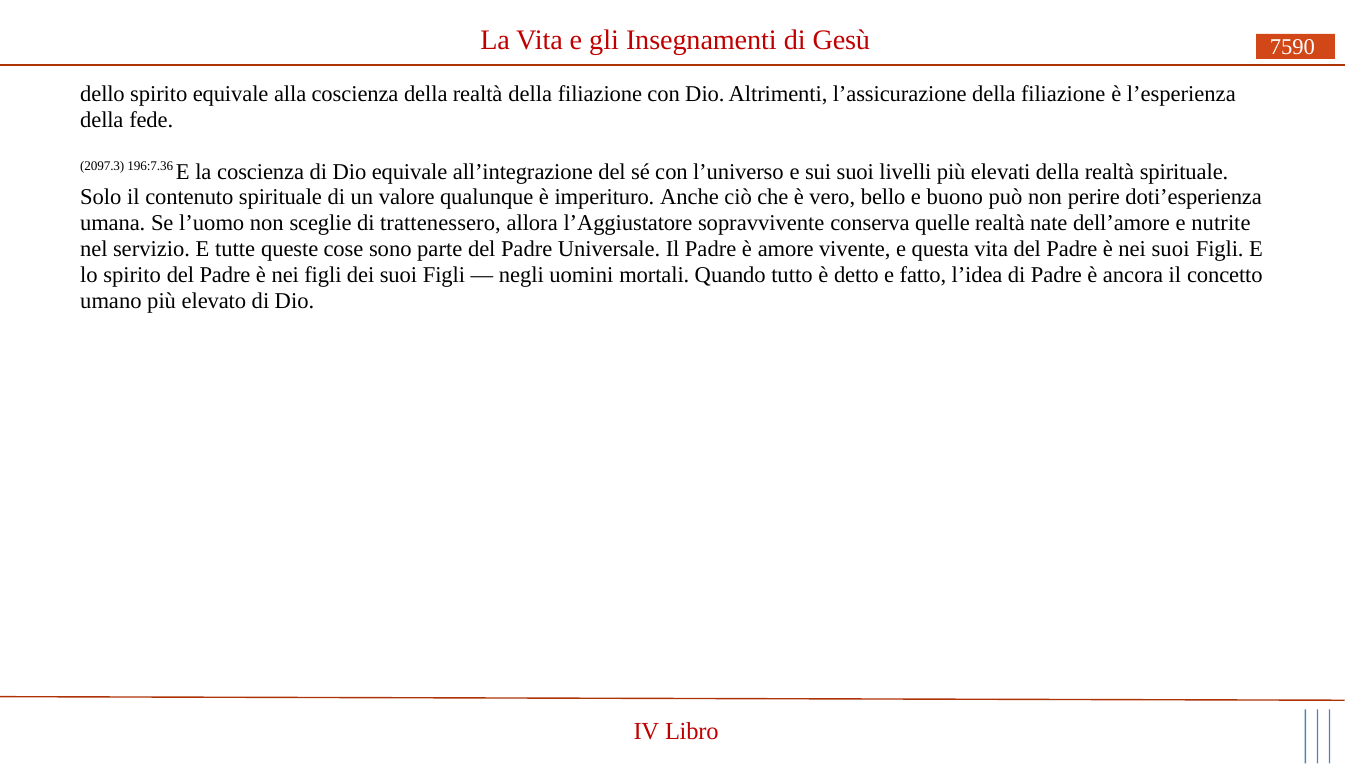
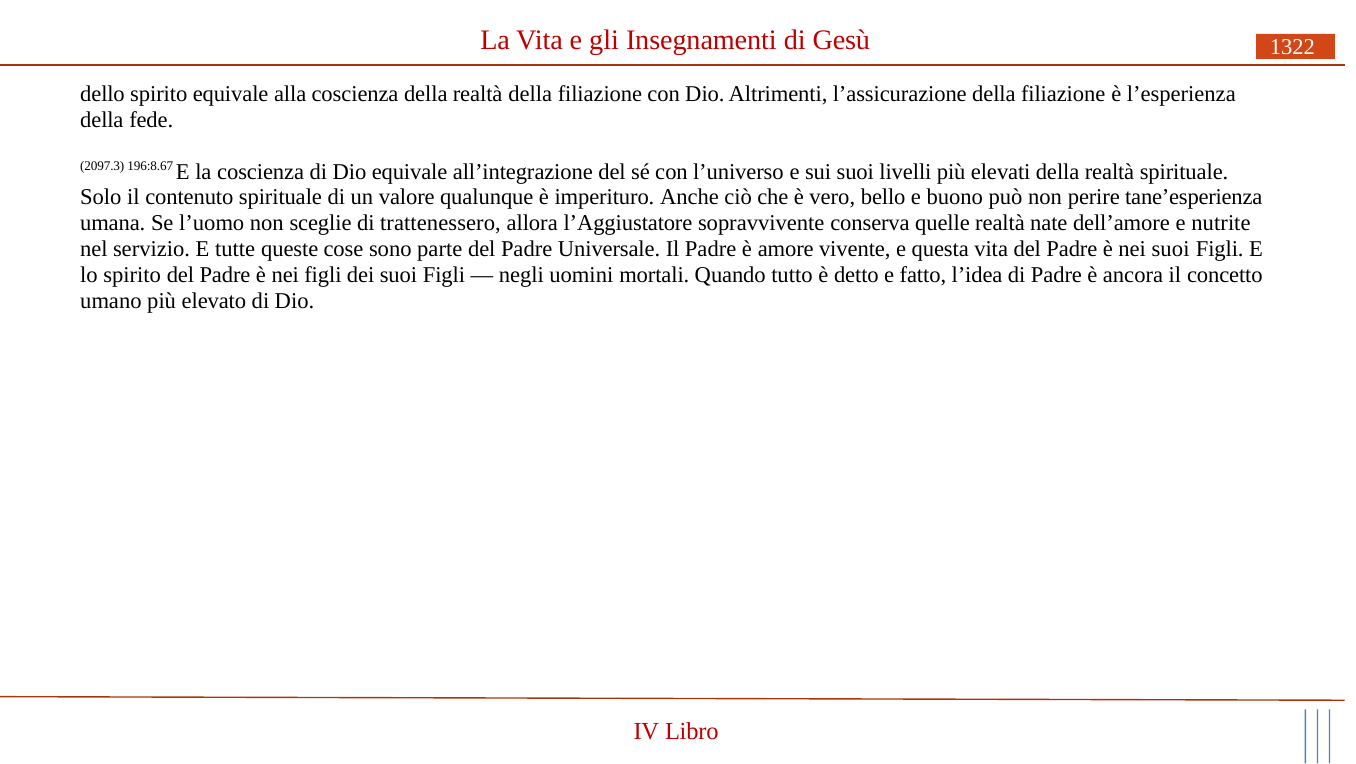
7590: 7590 -> 1322 (1292, 47)
196:7.36: 196:7.36 -> 196:8.67 (150, 166)
doti’esperienza: doti’esperienza -> tane’esperienza (1194, 197)
